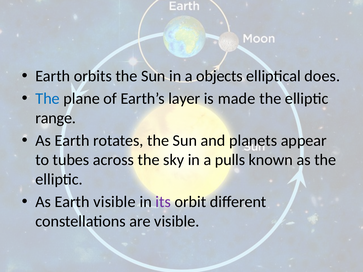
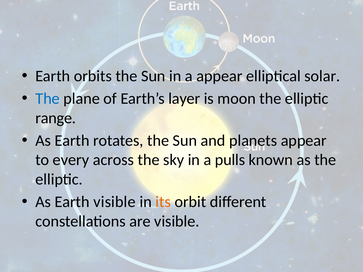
a objects: objects -> appear (219, 76)
does: does -> solar (322, 76)
made: made -> moon (237, 99)
tubes: tubes -> every (71, 160)
its colour: purple -> orange (163, 202)
